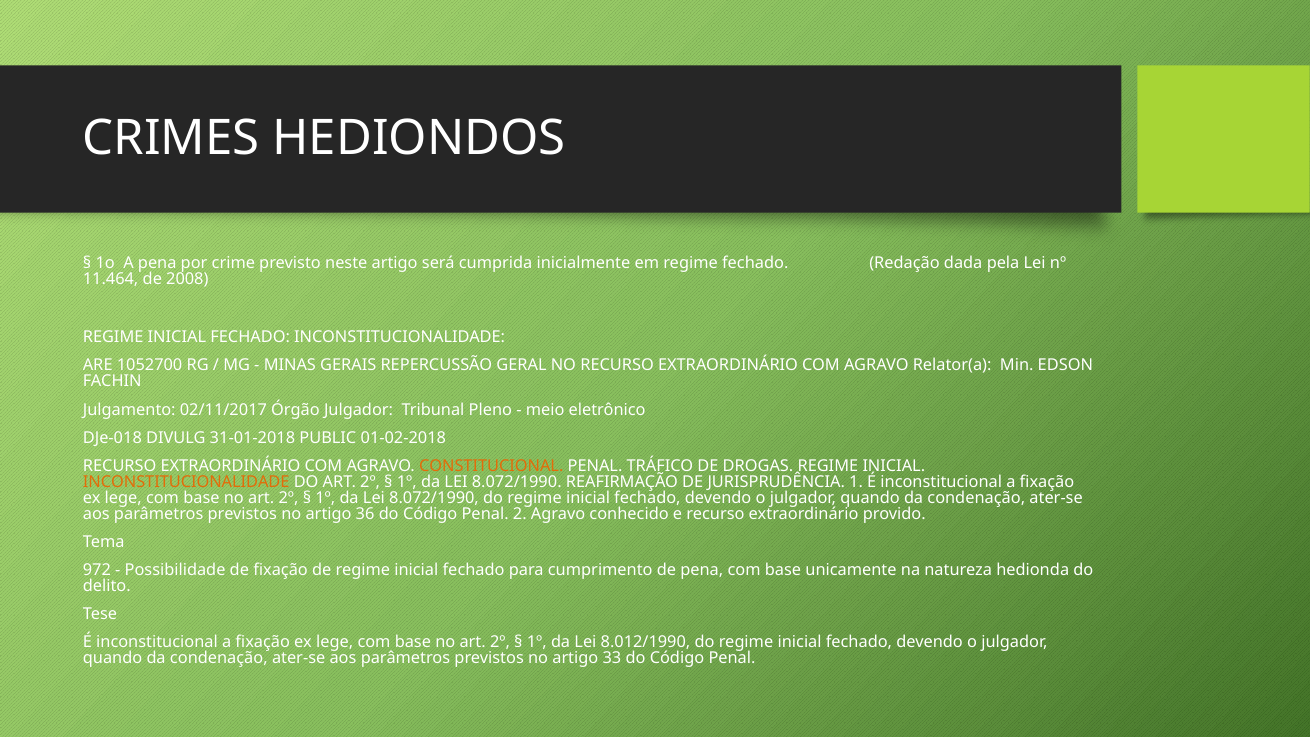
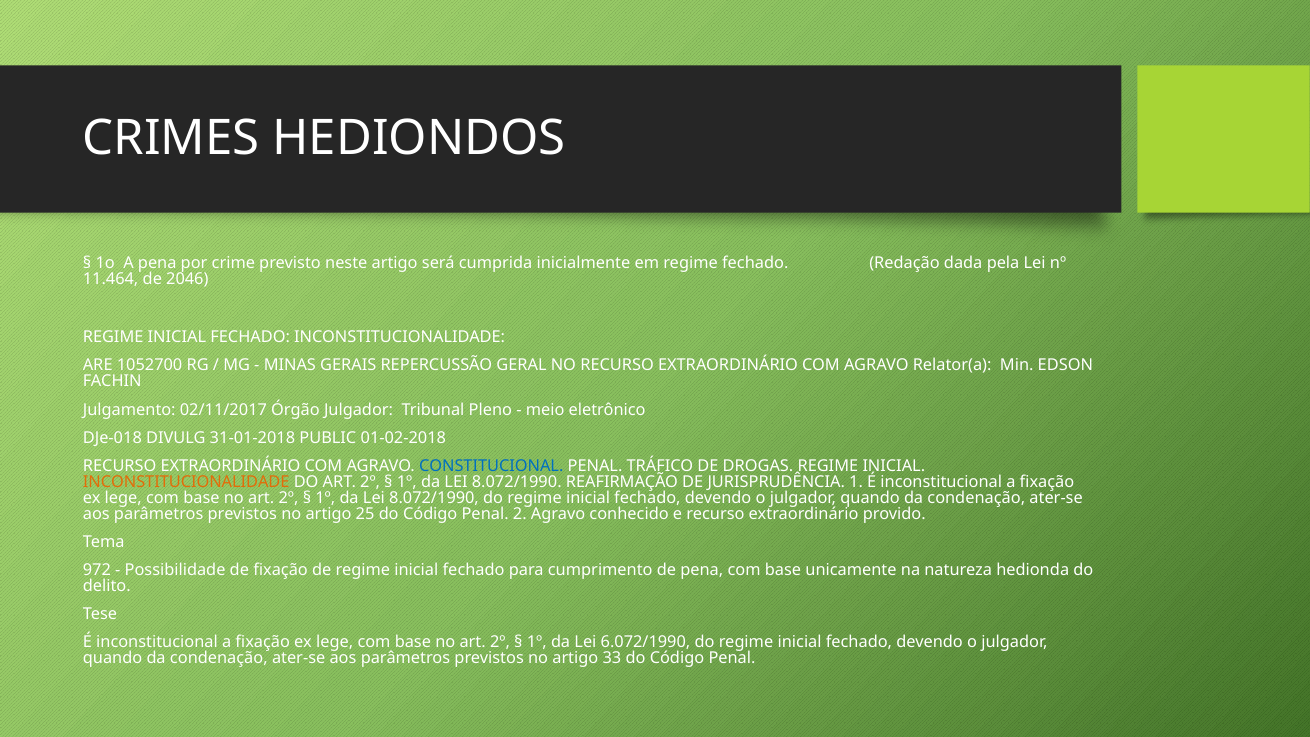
2008: 2008 -> 2046 (187, 279)
CONSTITUCIONAL colour: orange -> blue (491, 466)
36: 36 -> 25 (365, 514)
8.012/1990: 8.012/1990 -> 6.072/1990 (646, 642)
